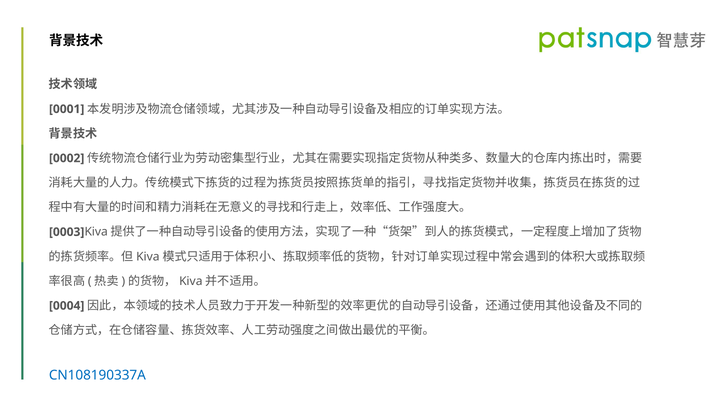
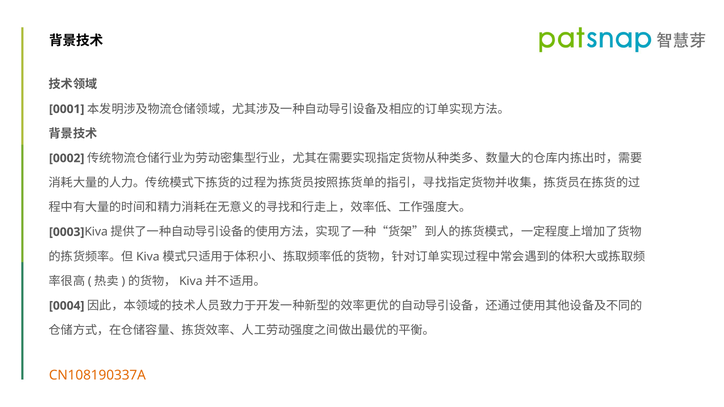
CN108190337A colour: blue -> orange (97, 376)
